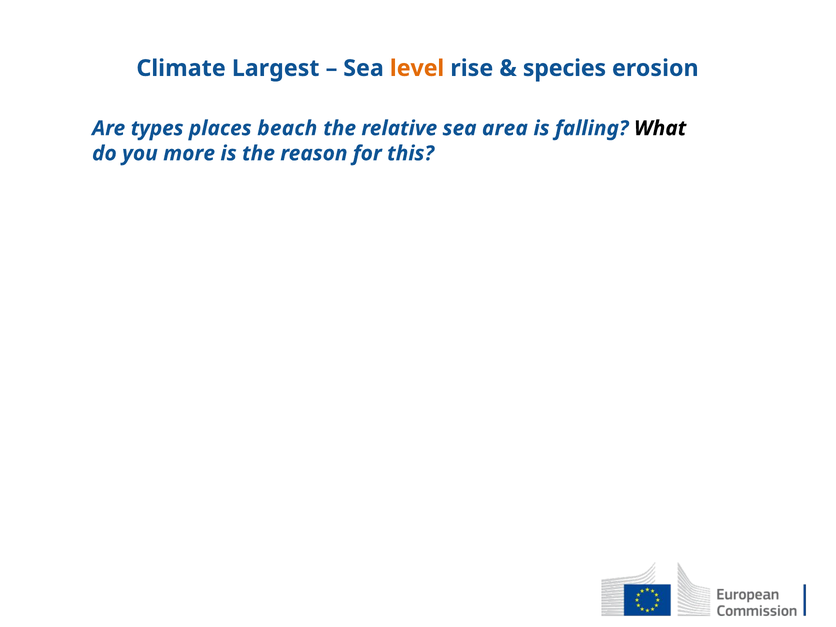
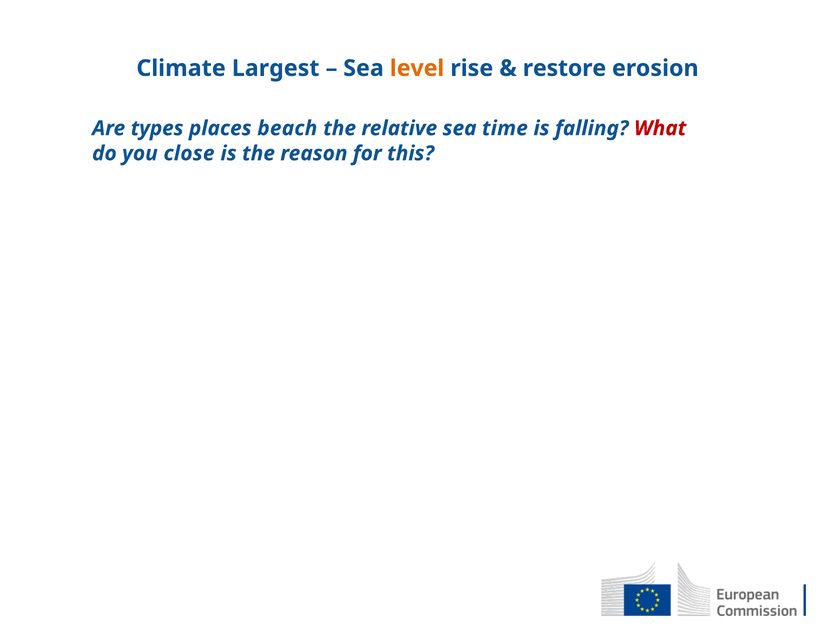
species: species -> restore (564, 68)
area: area -> time (505, 128)
What colour: black -> red (660, 128)
more: more -> close (189, 153)
